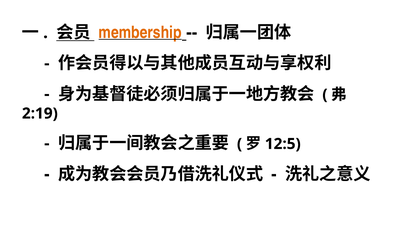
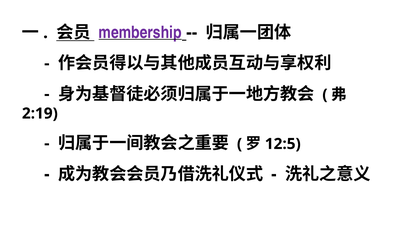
membership colour: orange -> purple (140, 32)
